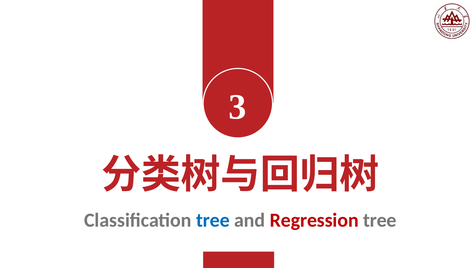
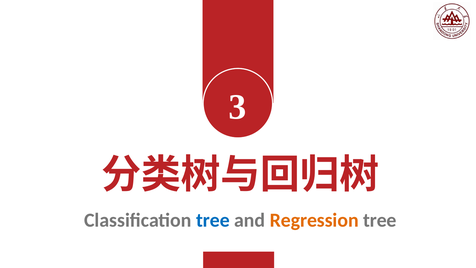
Regression colour: red -> orange (314, 220)
